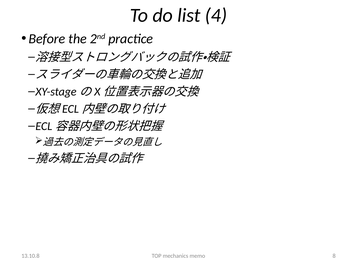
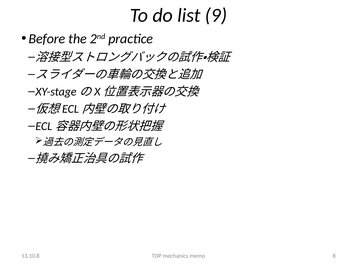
4: 4 -> 9 (216, 15)
